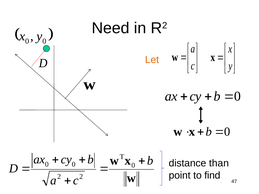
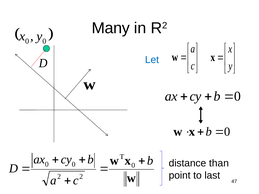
Need: Need -> Many (111, 28)
Let colour: orange -> blue (152, 60)
find: find -> last (212, 176)
